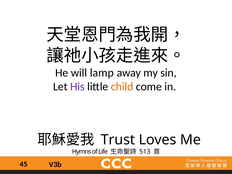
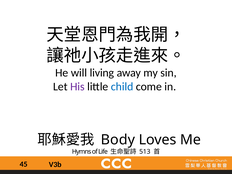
lamp: lamp -> living (102, 73)
child colour: orange -> blue (122, 87)
Trust: Trust -> Body (118, 140)
